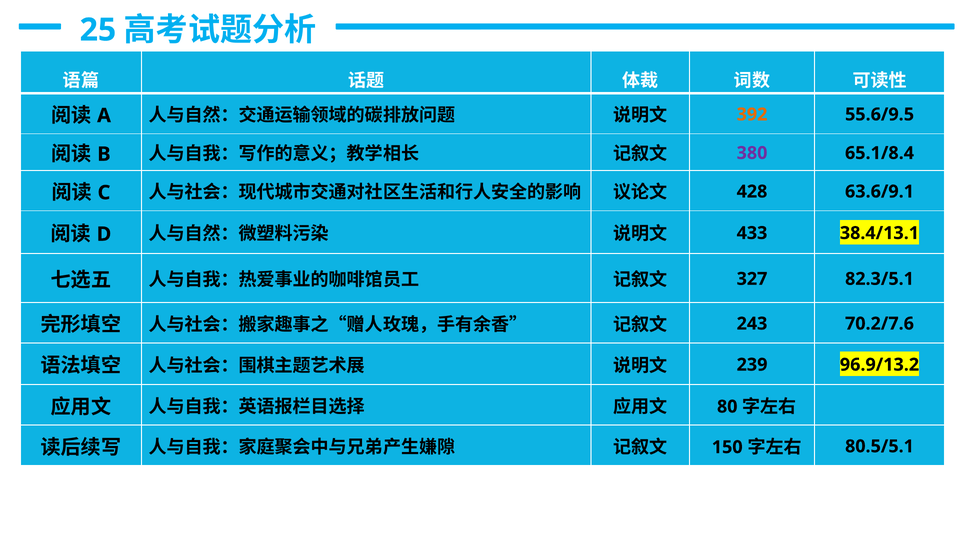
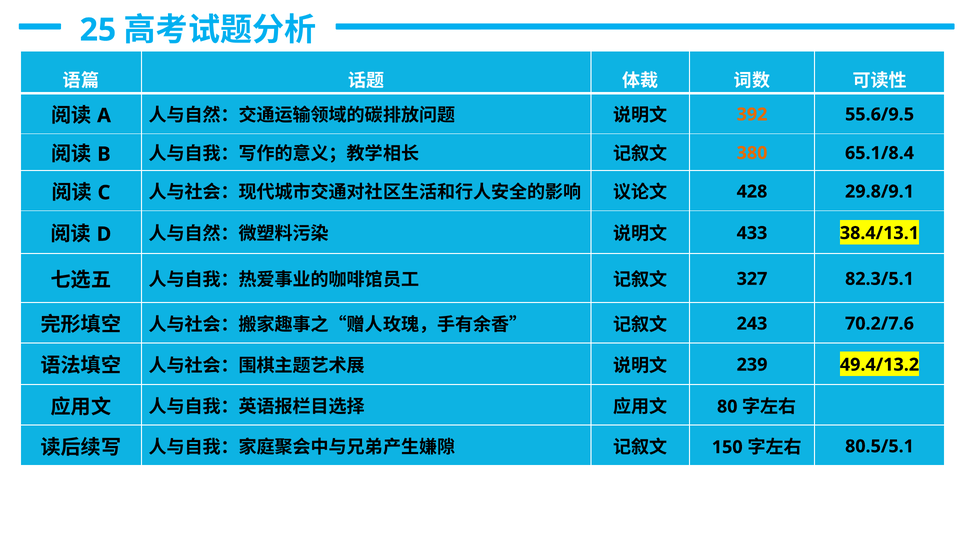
380 colour: purple -> orange (752, 153)
63.6/9.1: 63.6/9.1 -> 29.8/9.1 (879, 191)
96.9/13.2: 96.9/13.2 -> 49.4/13.2 (879, 364)
